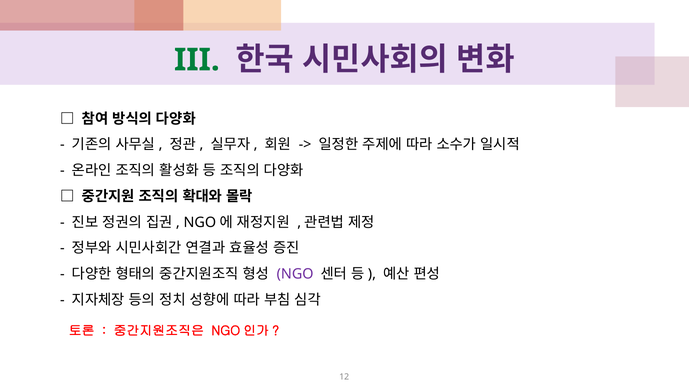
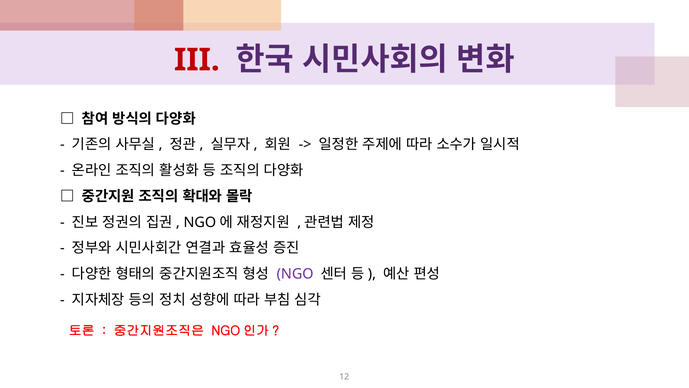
III colour: green -> red (197, 60)
